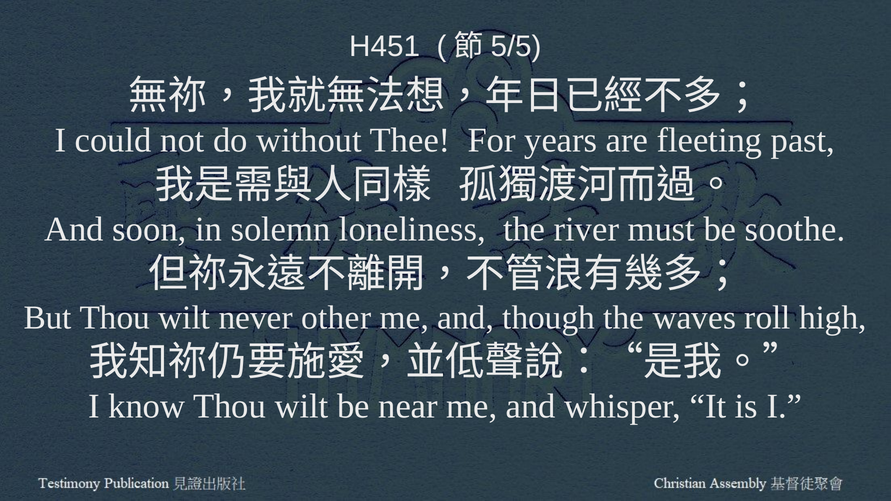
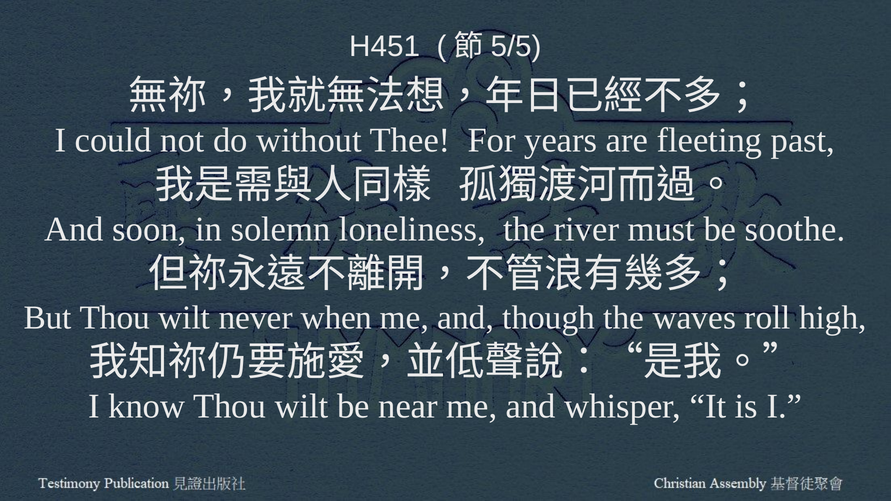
other: other -> when (337, 318)
